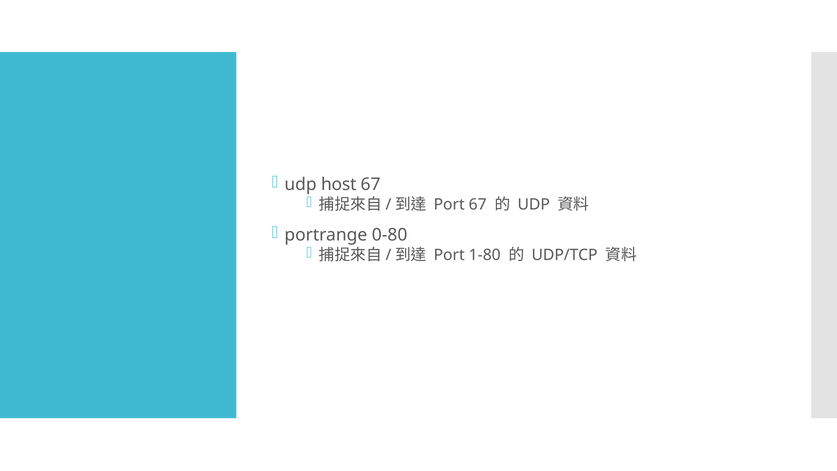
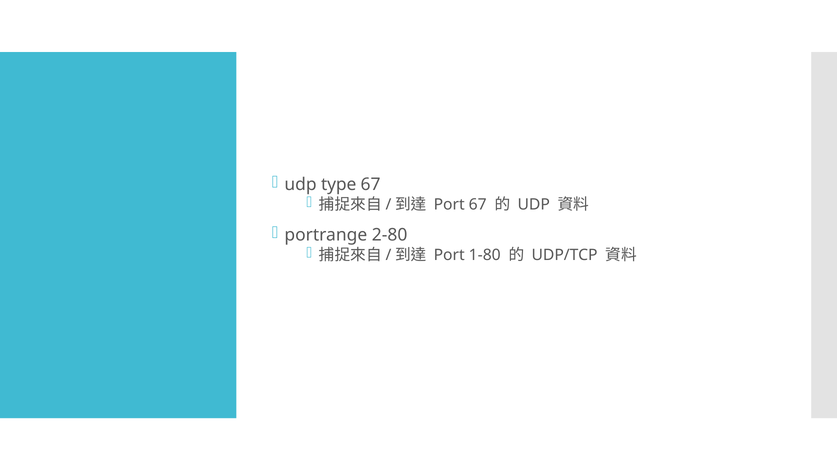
host: host -> type (339, 184)
0-80: 0-80 -> 2-80 (390, 235)
